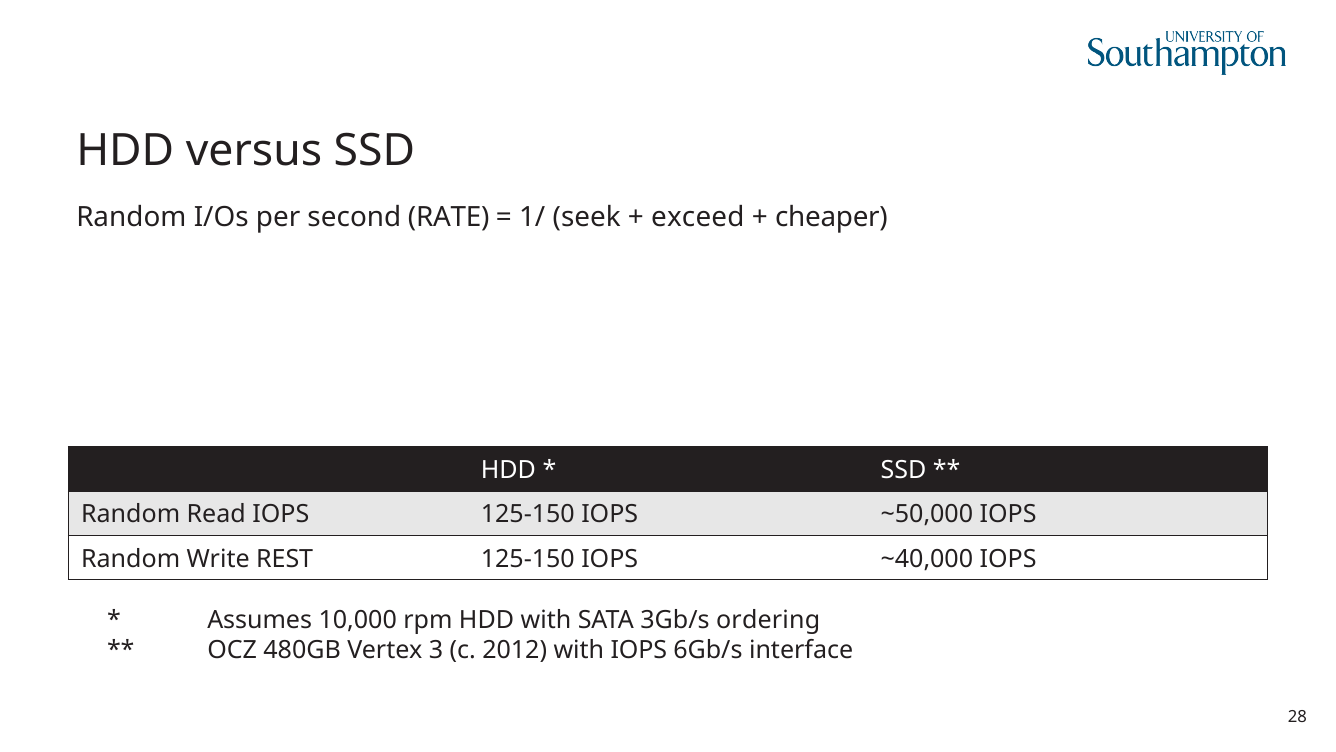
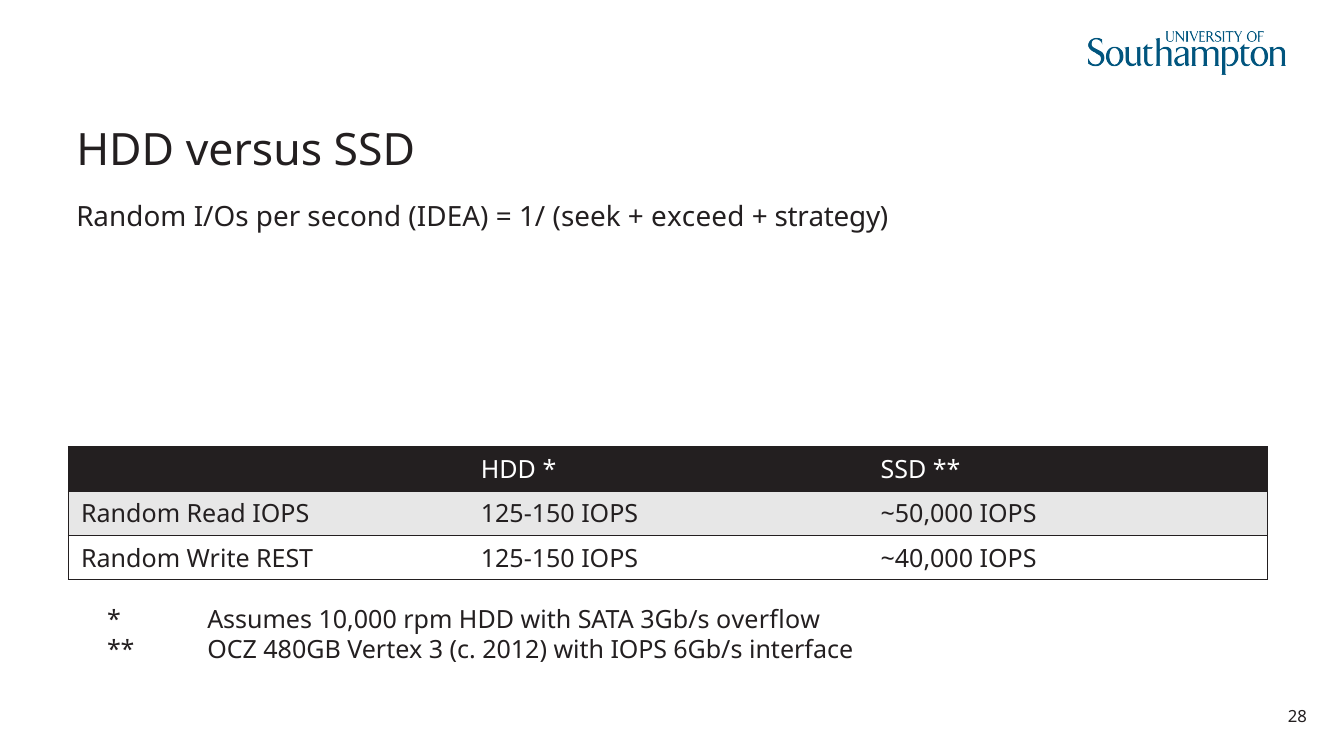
RATE: RATE -> IDEA (448, 217)
cheaper: cheaper -> strategy (831, 217)
ordering: ordering -> overflow (768, 620)
